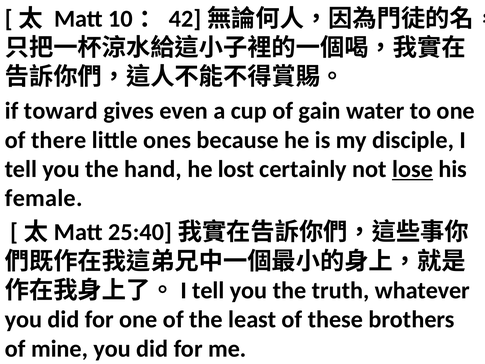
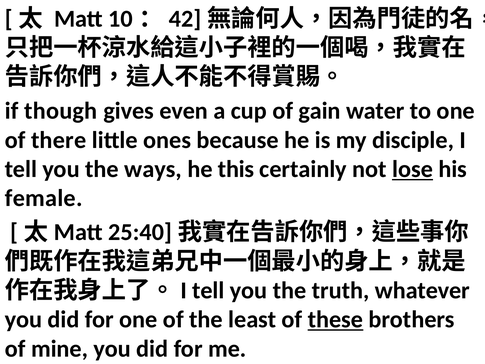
toward: toward -> though (61, 111)
hand: hand -> ways (153, 169)
lost: lost -> this (236, 169)
these underline: none -> present (335, 319)
